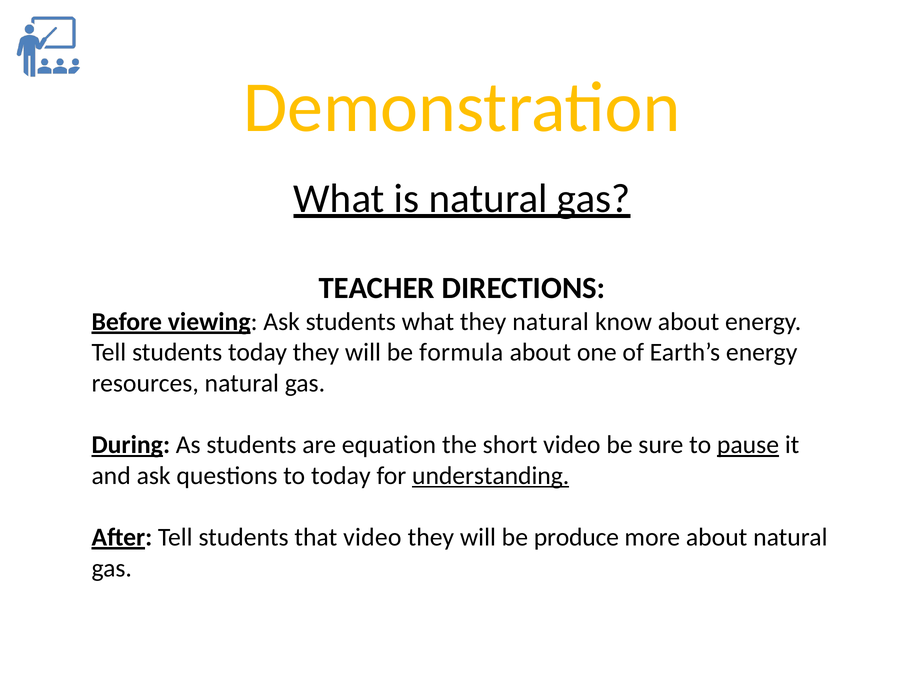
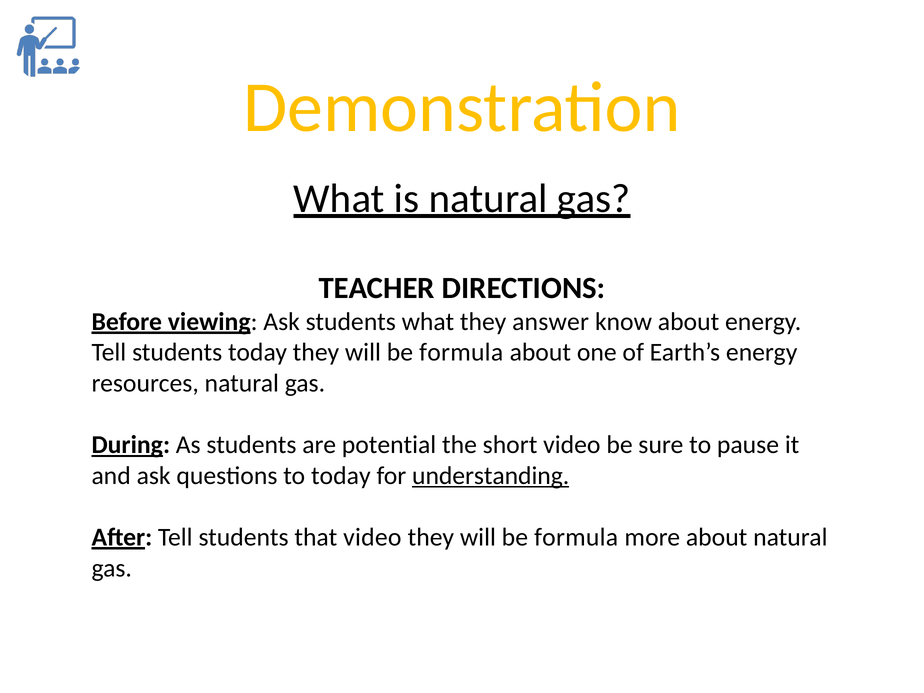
they natural: natural -> answer (551, 322)
equation: equation -> potential (389, 445)
pause underline: present -> none (748, 445)
produce: produce -> formula (576, 537)
